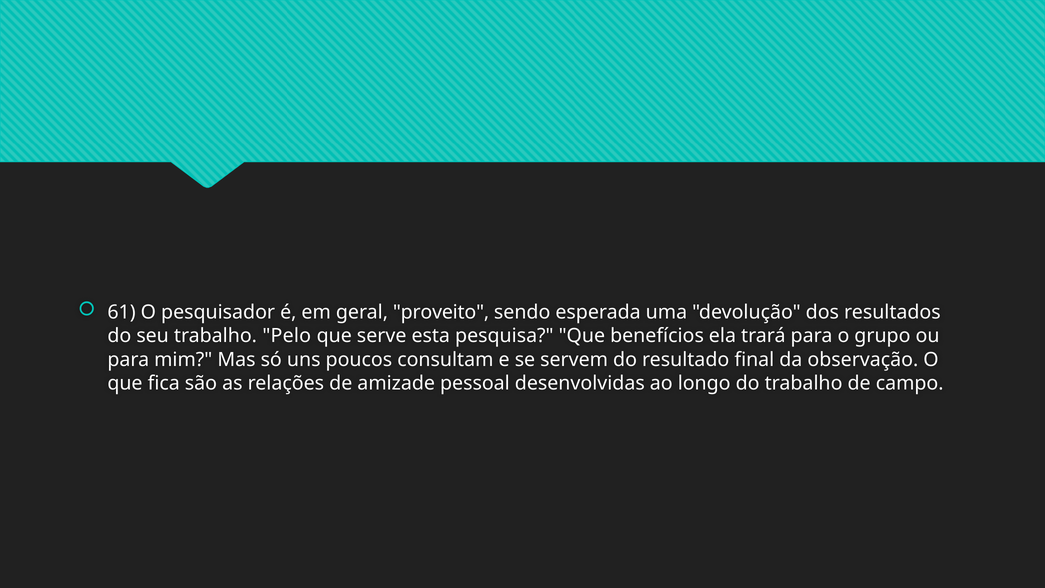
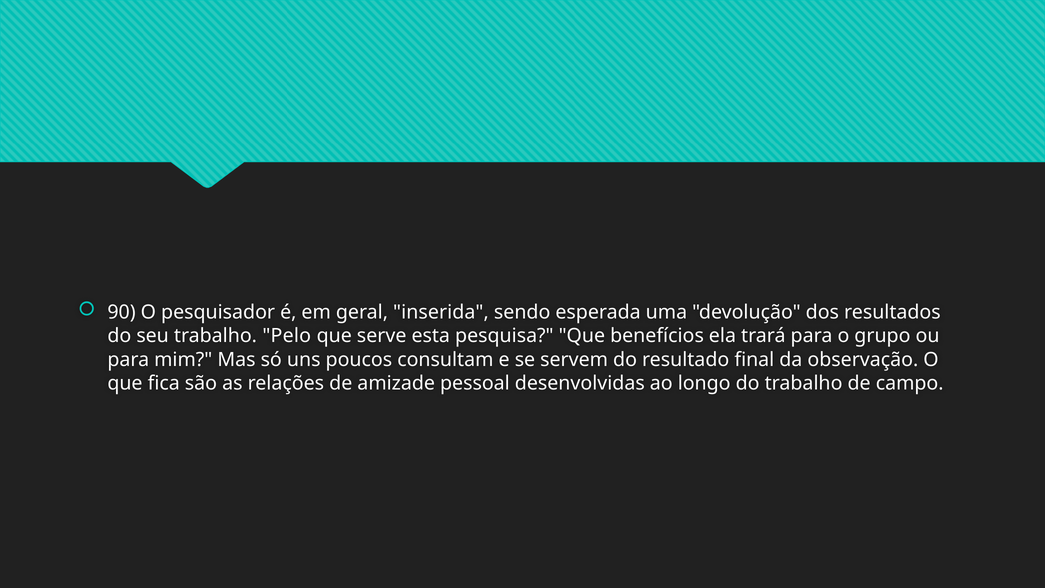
61: 61 -> 90 (122, 312)
proveito: proveito -> inserida (441, 312)
